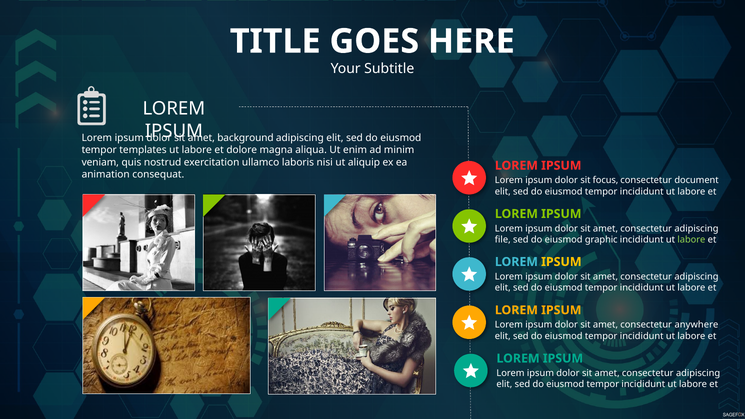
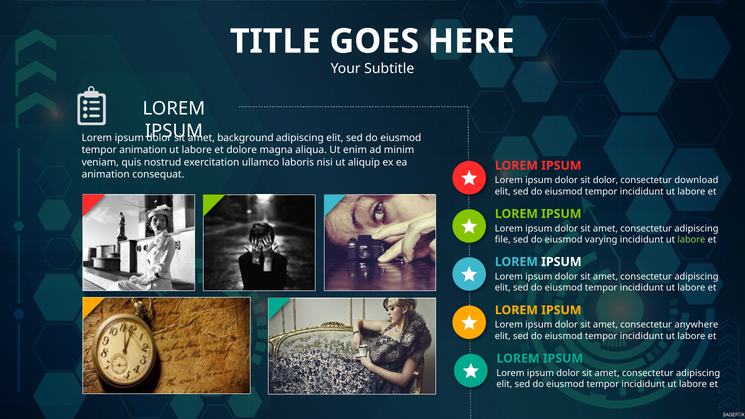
tempor templates: templates -> animation (143, 150)
sit focus: focus -> dolor (606, 180)
document: document -> download (696, 180)
graphic: graphic -> varying (601, 240)
IPSUM colour: yellow -> white (561, 262)
